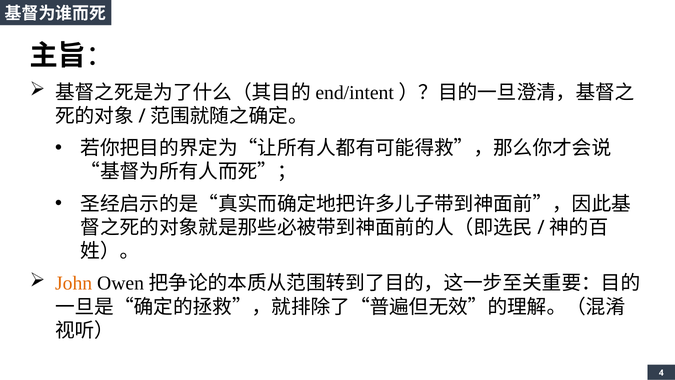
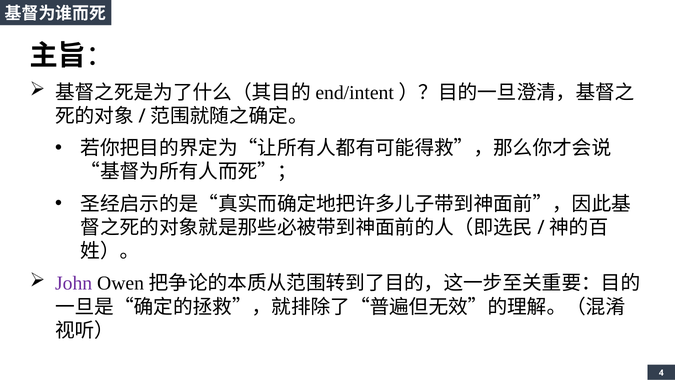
John colour: orange -> purple (74, 283)
